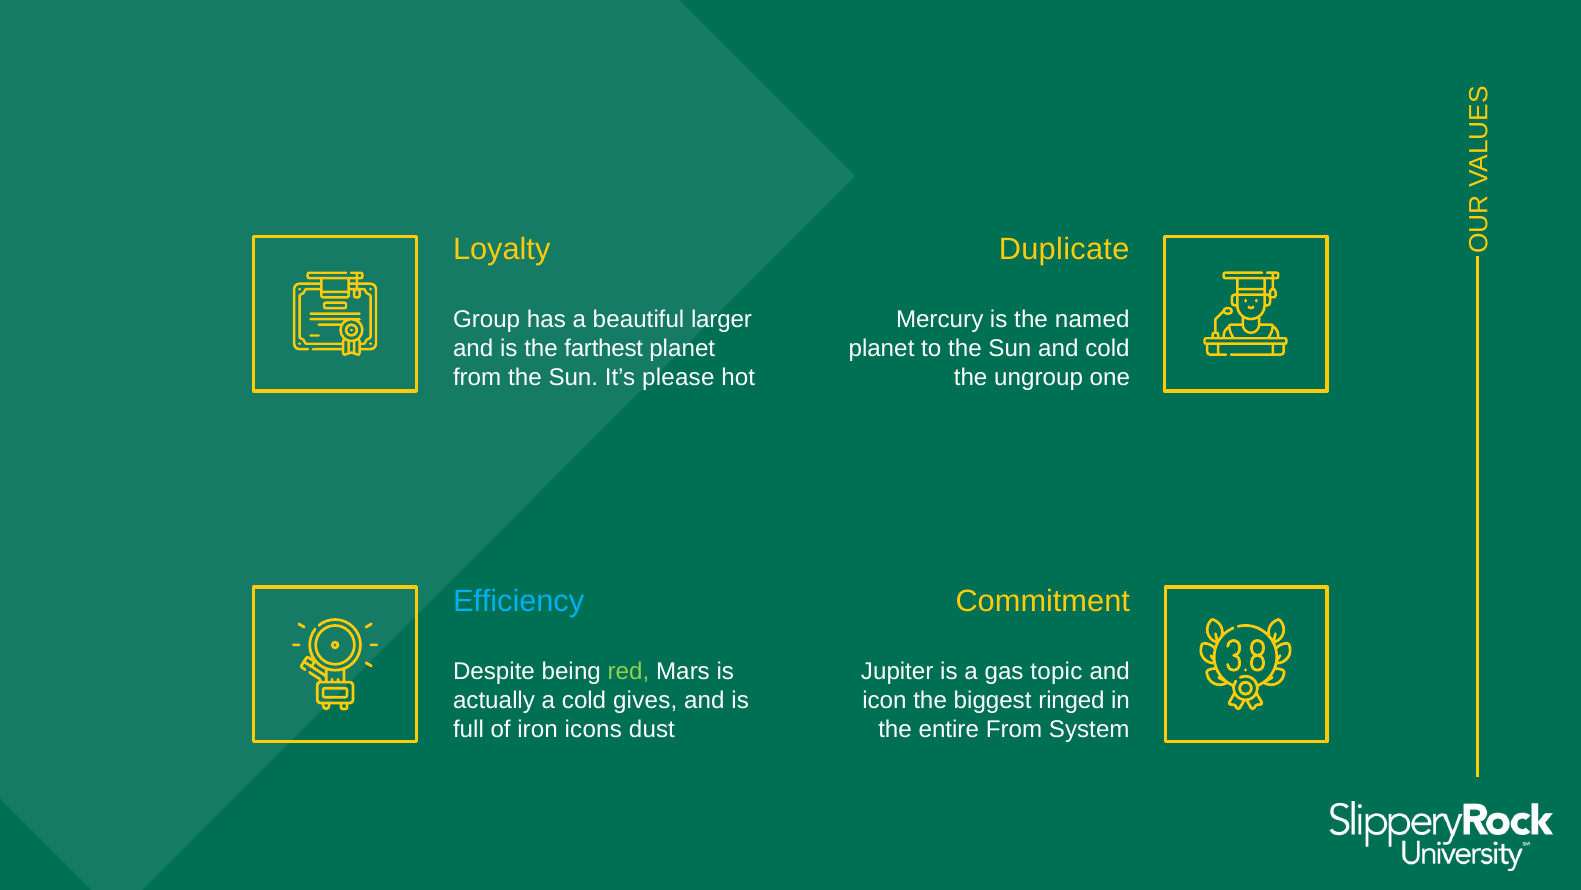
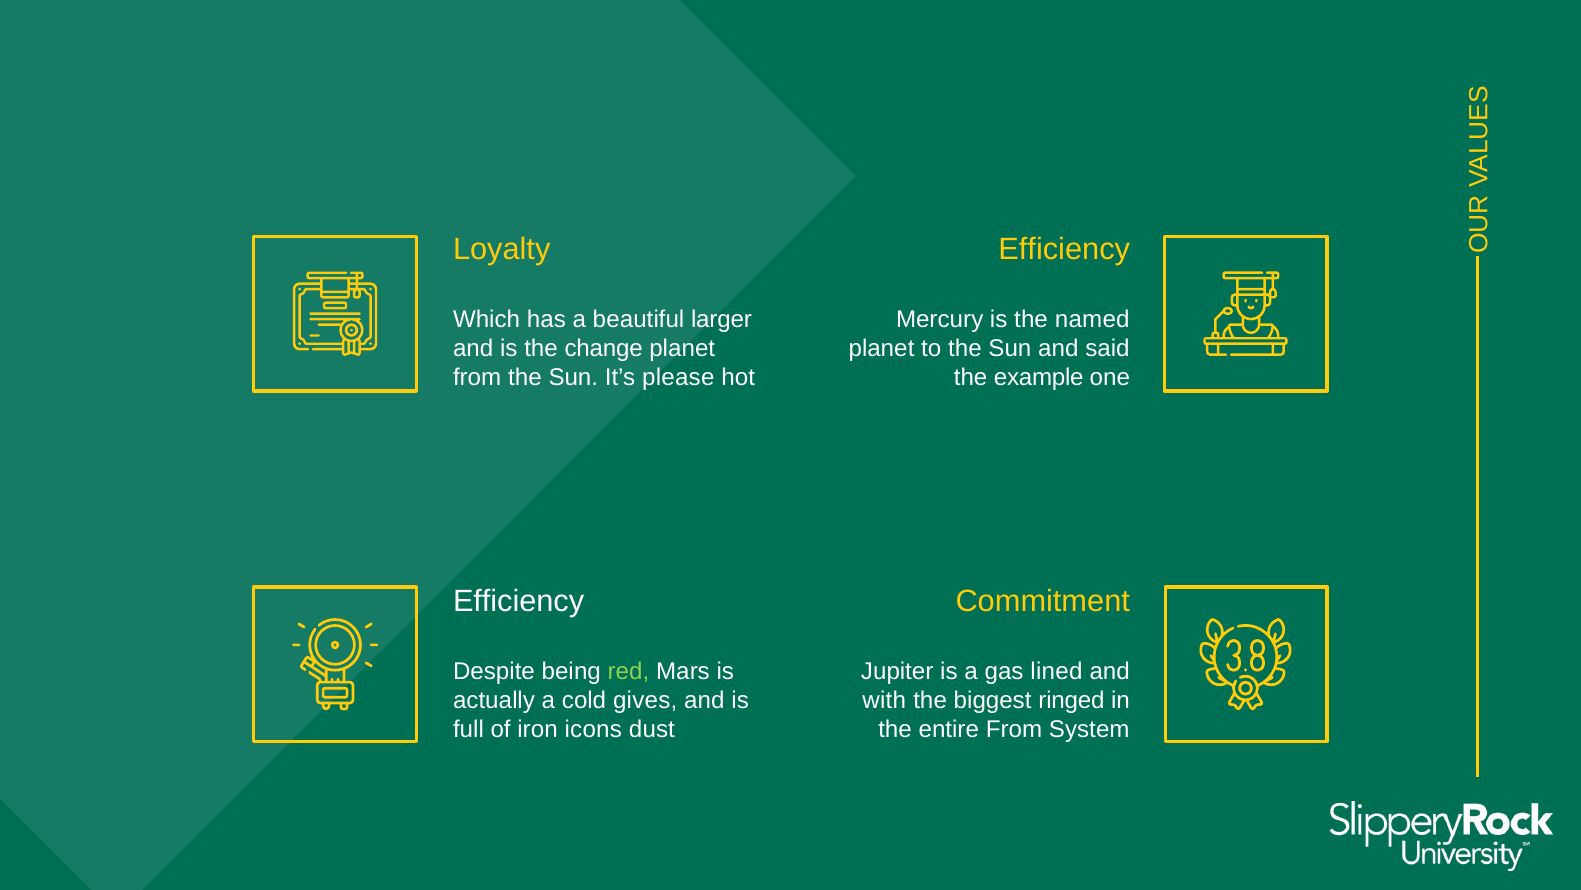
Duplicate: Duplicate -> Efficiency (1064, 249)
Group: Group -> Which (487, 320)
farthest: farthest -> change (604, 349)
and cold: cold -> said (1107, 349)
ungroup: ungroup -> example (1039, 378)
Efficiency colour: light blue -> white (519, 601)
topic: topic -> lined (1056, 671)
icon: icon -> with (884, 700)
